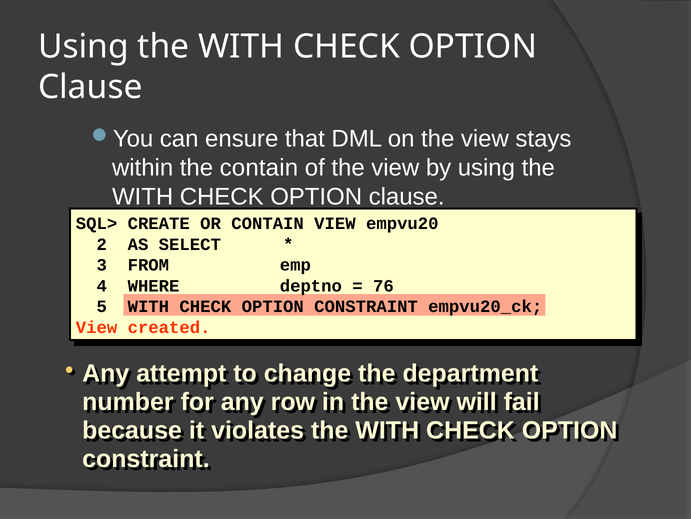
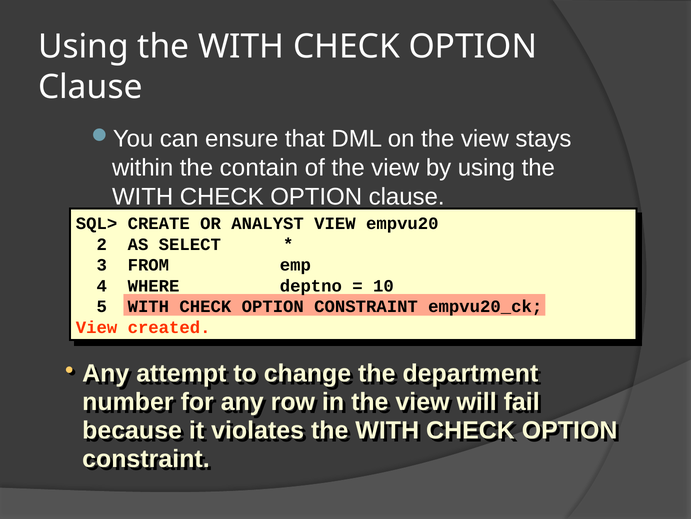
OR CONTAIN: CONTAIN -> ANALYST (268, 223)
76: 76 -> 10 (383, 286)
